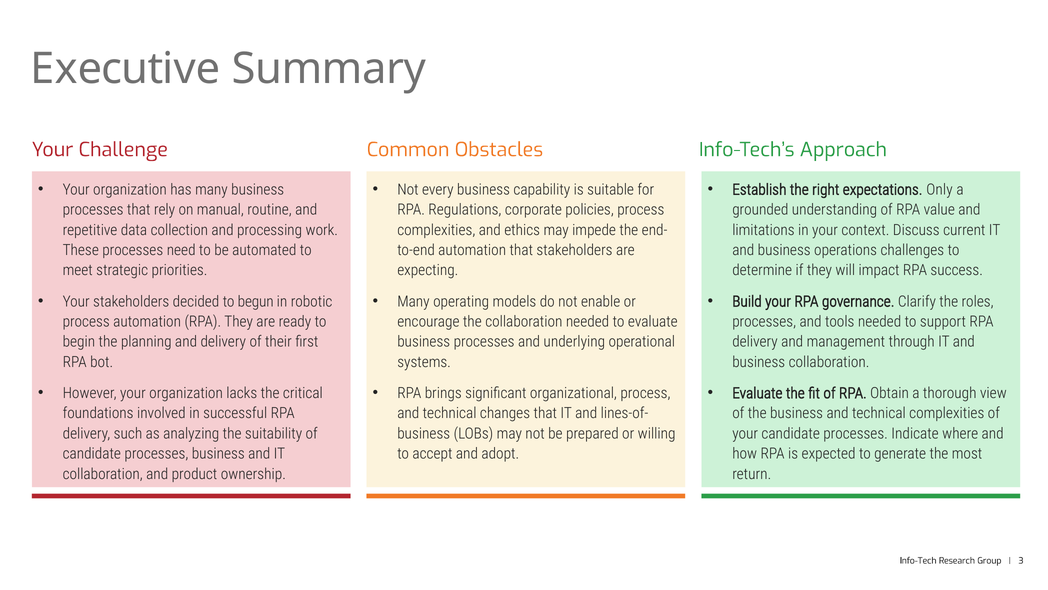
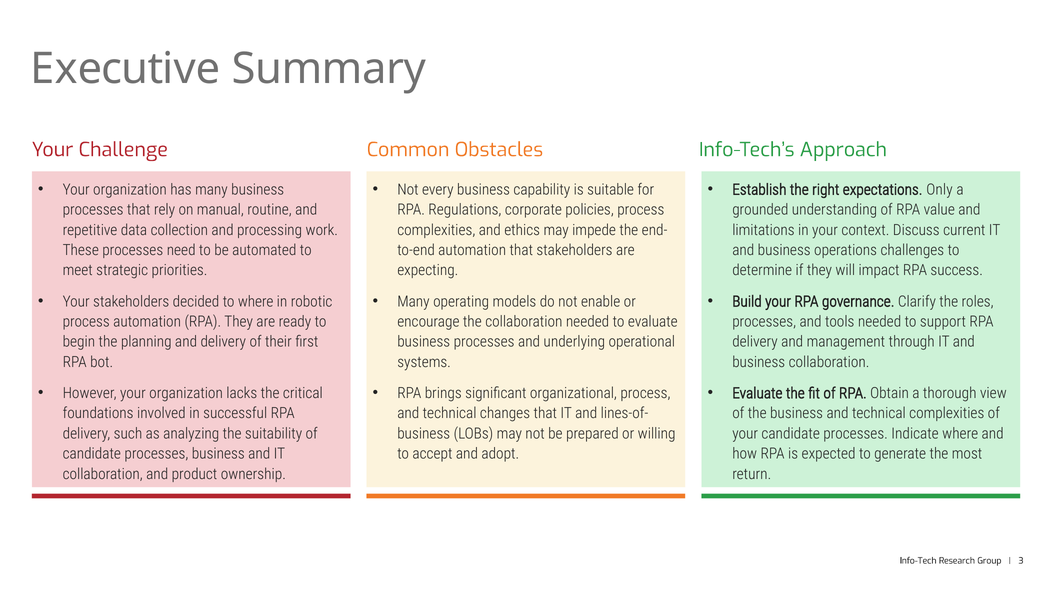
to begun: begun -> where (256, 301)
